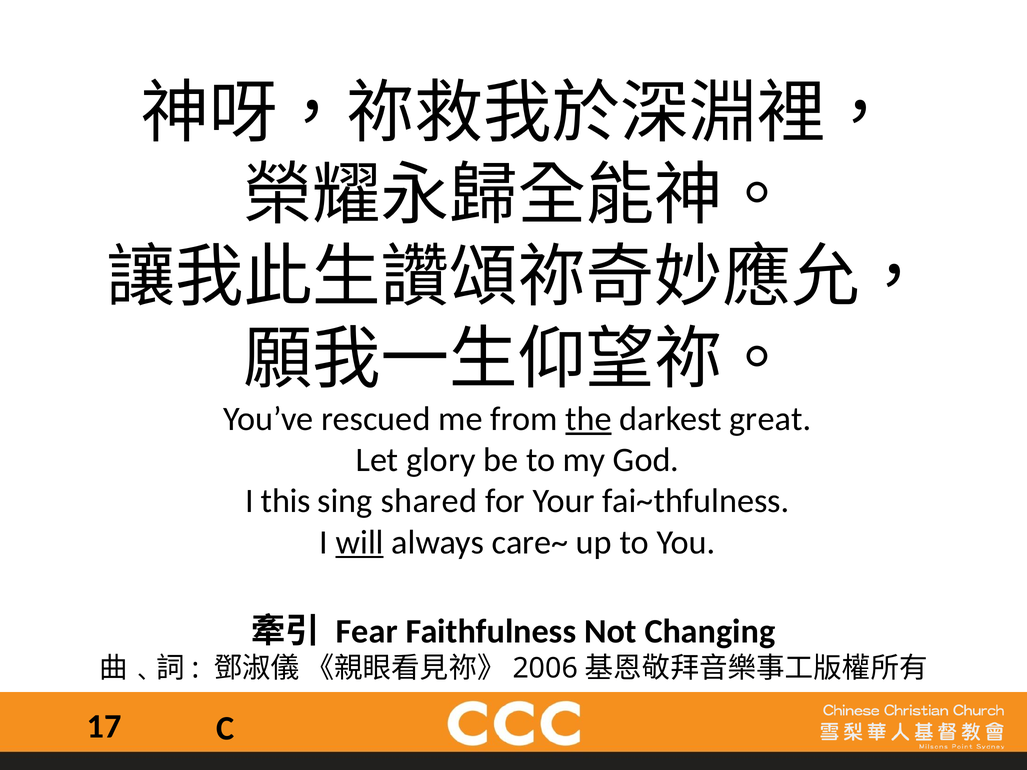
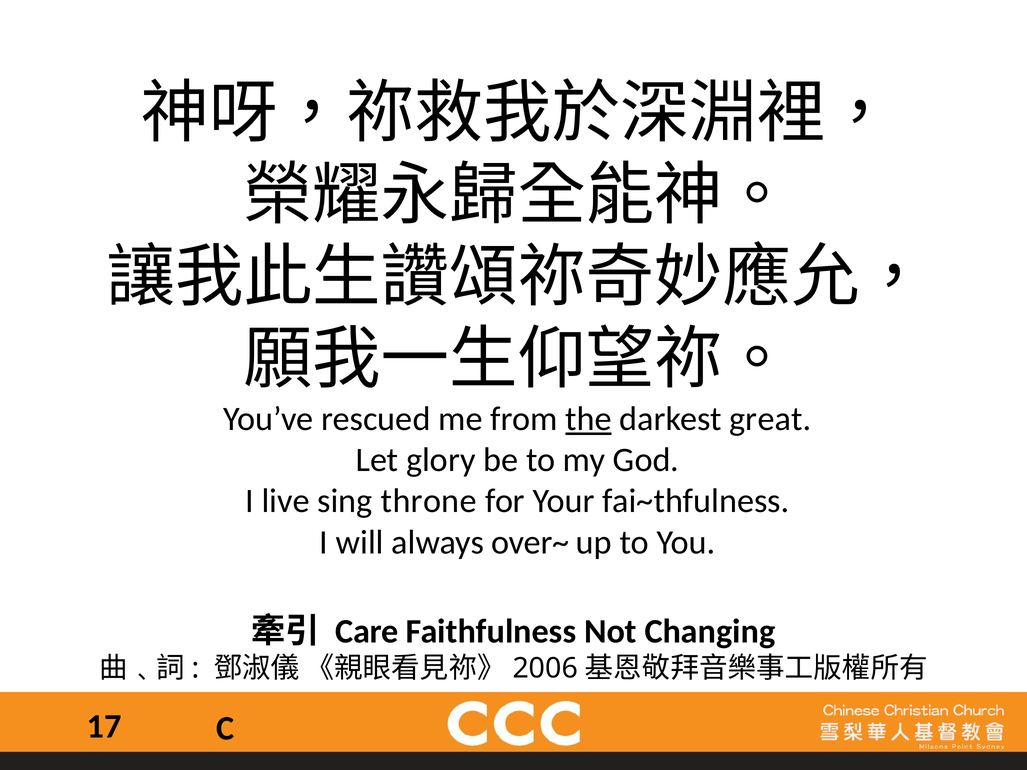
this: this -> live (286, 501)
shared: shared -> throne (429, 501)
will underline: present -> none (360, 542)
care~: care~ -> over~ (530, 542)
Fear: Fear -> Care (367, 632)
